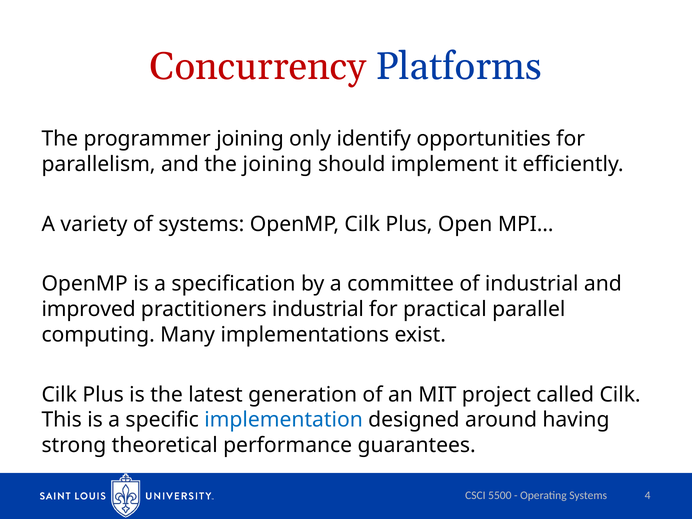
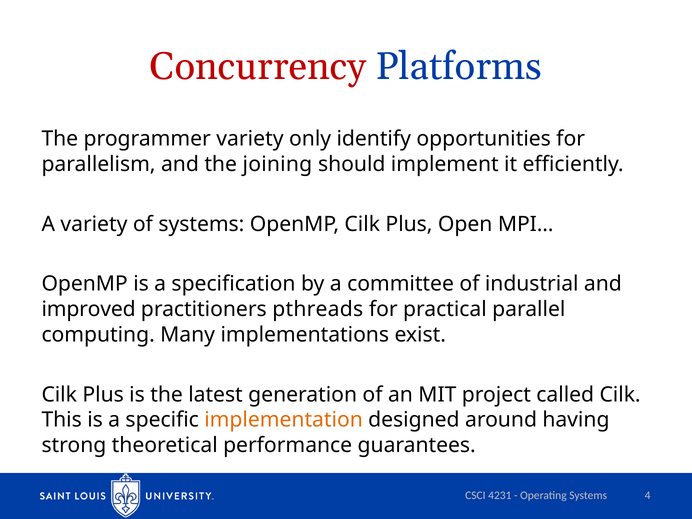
programmer joining: joining -> variety (250, 139)
practitioners industrial: industrial -> pthreads (318, 309)
implementation colour: blue -> orange (284, 420)
5500: 5500 -> 4231 (500, 496)
